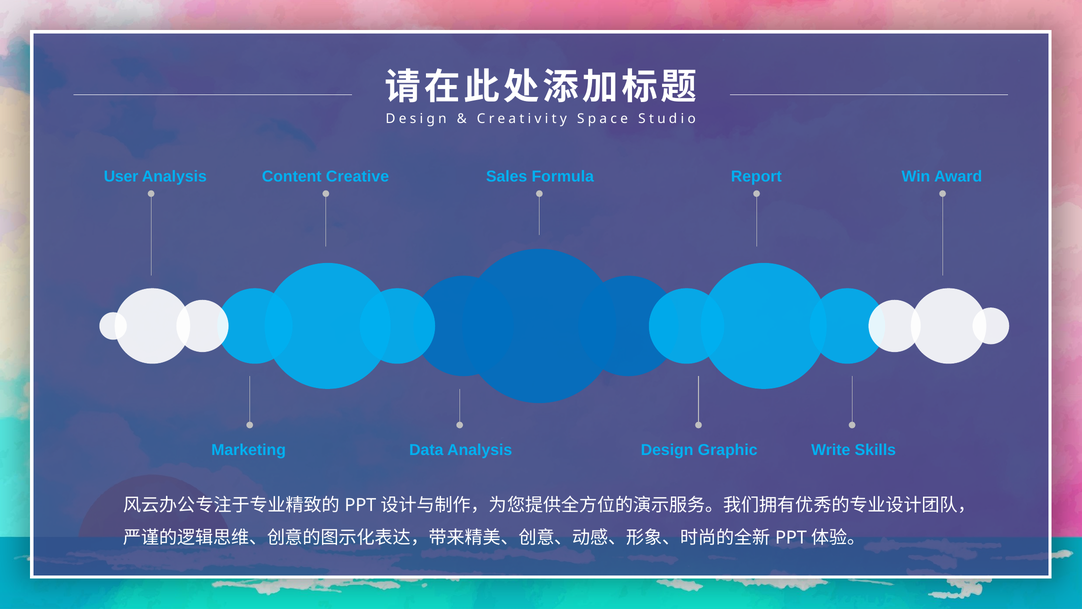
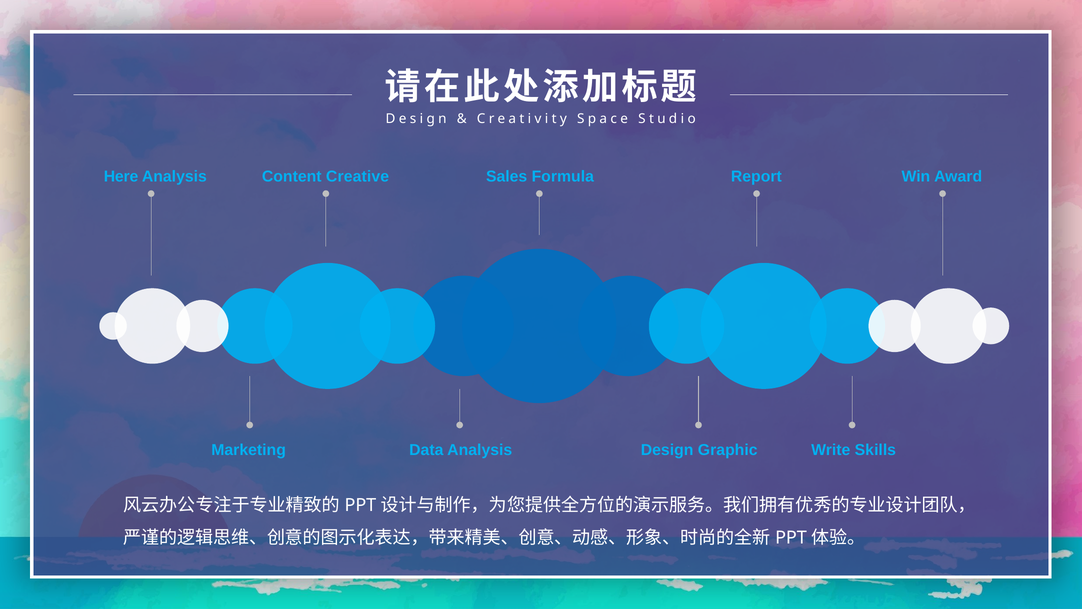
User: User -> Here (121, 176)
